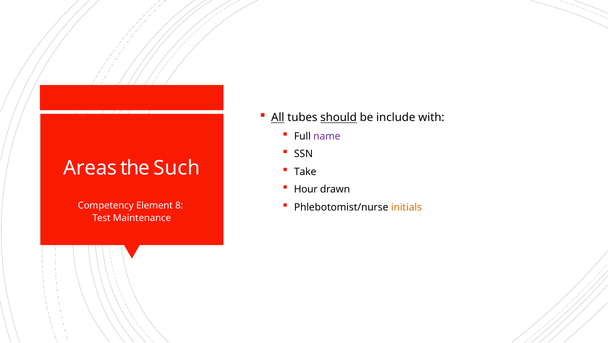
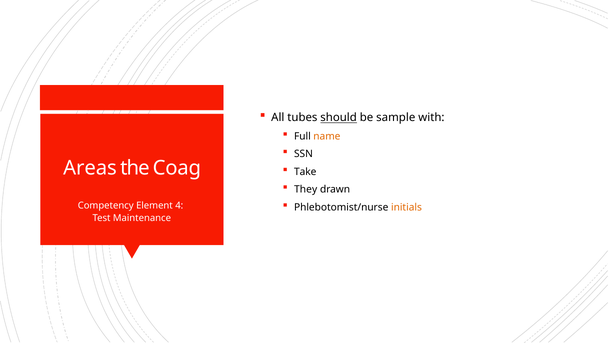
All underline: present -> none (278, 118)
include: include -> sample (396, 118)
name colour: purple -> orange (327, 136)
Such: Such -> Coag (177, 168)
Hour: Hour -> They (306, 189)
8: 8 -> 4 (179, 206)
